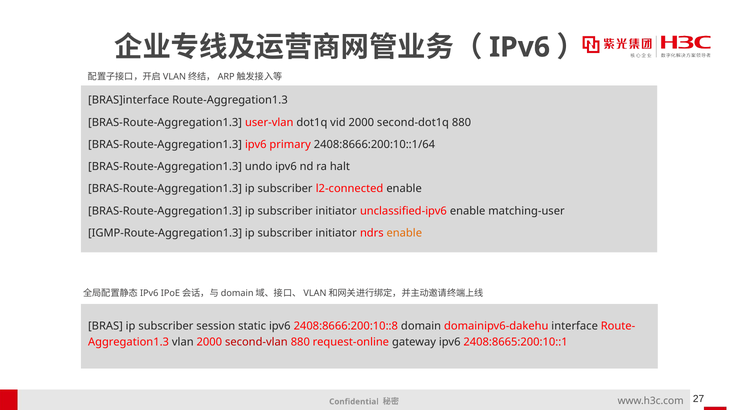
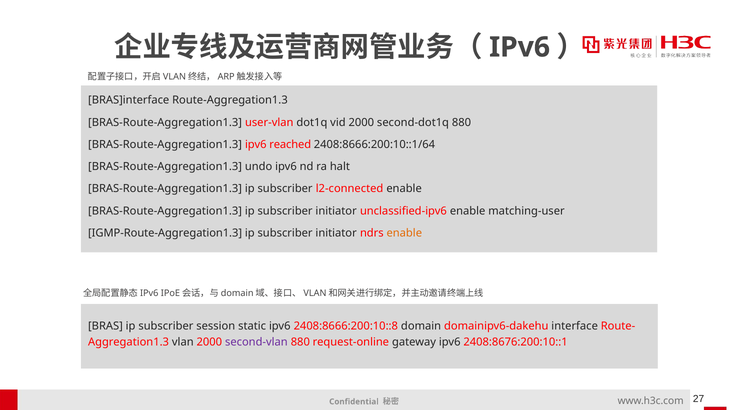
primary: primary -> reached (290, 145)
second-vlan colour: red -> purple (256, 342)
2408:8665:200:10::1: 2408:8665:200:10::1 -> 2408:8676:200:10::1 (516, 342)
